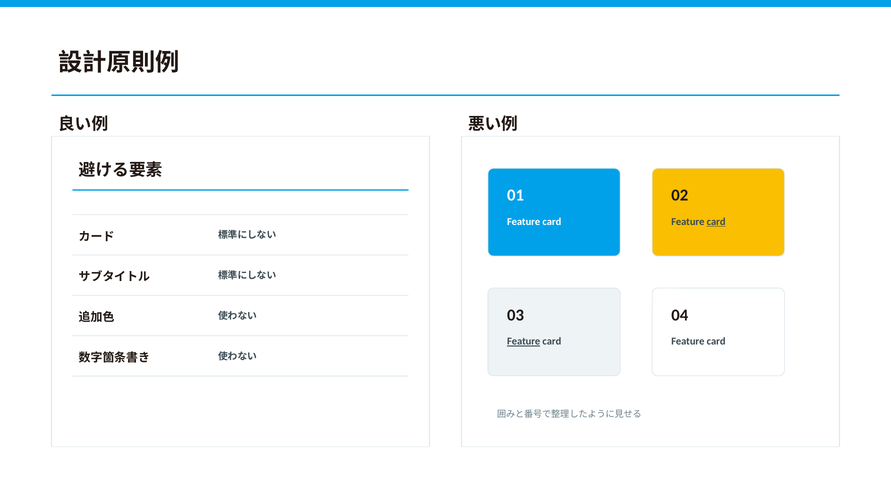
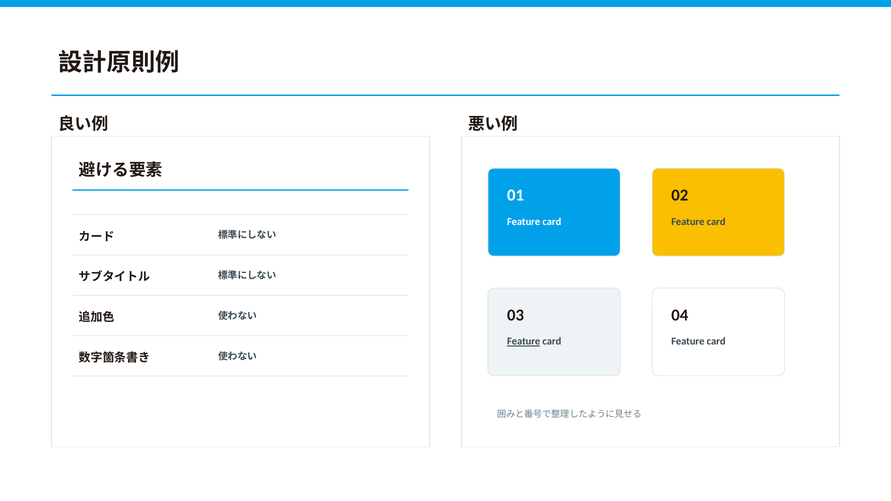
card underline: present -> none (716, 222)
